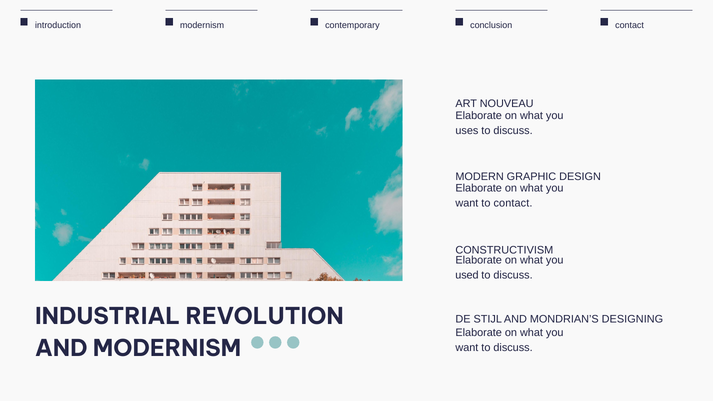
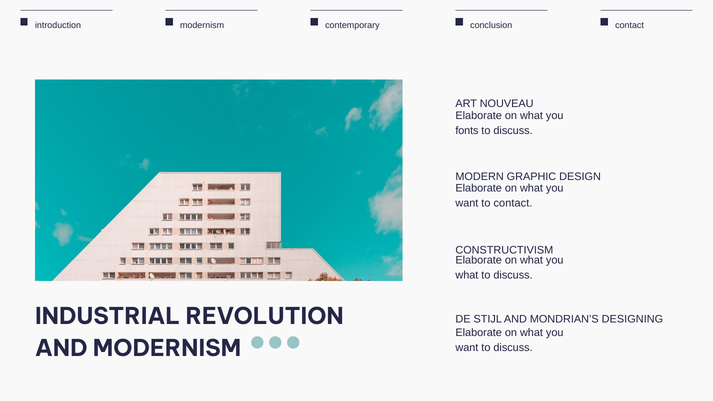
uses: uses -> fonts (467, 131)
used: used -> what (467, 275)
